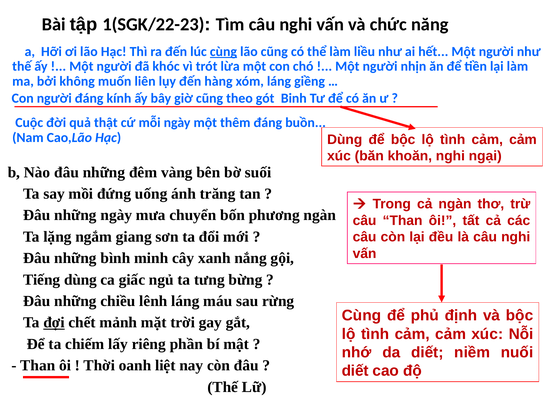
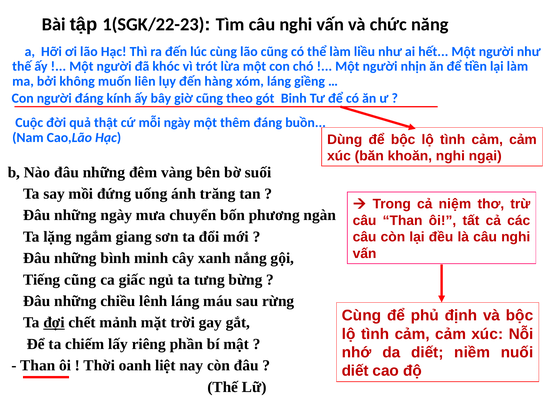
cùng underline: present -> none (223, 52)
cả ngàn: ngàn -> niệm (455, 204)
Tiếng dùng: dùng -> cũng (80, 280)
